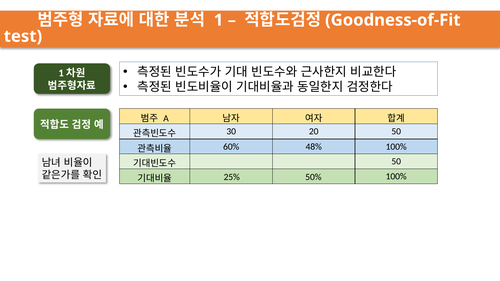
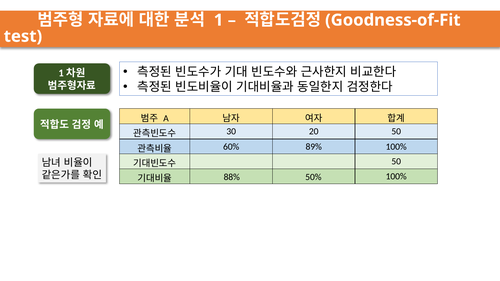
48%: 48% -> 89% (314, 147)
25%: 25% -> 88% (232, 177)
